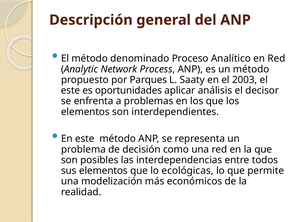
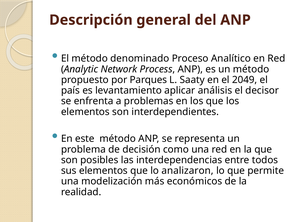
2003: 2003 -> 2049 (245, 80)
este: este -> país (70, 90)
oportunidades: oportunidades -> levantamiento (129, 90)
ecológicas: ecológicas -> analizaron (188, 170)
